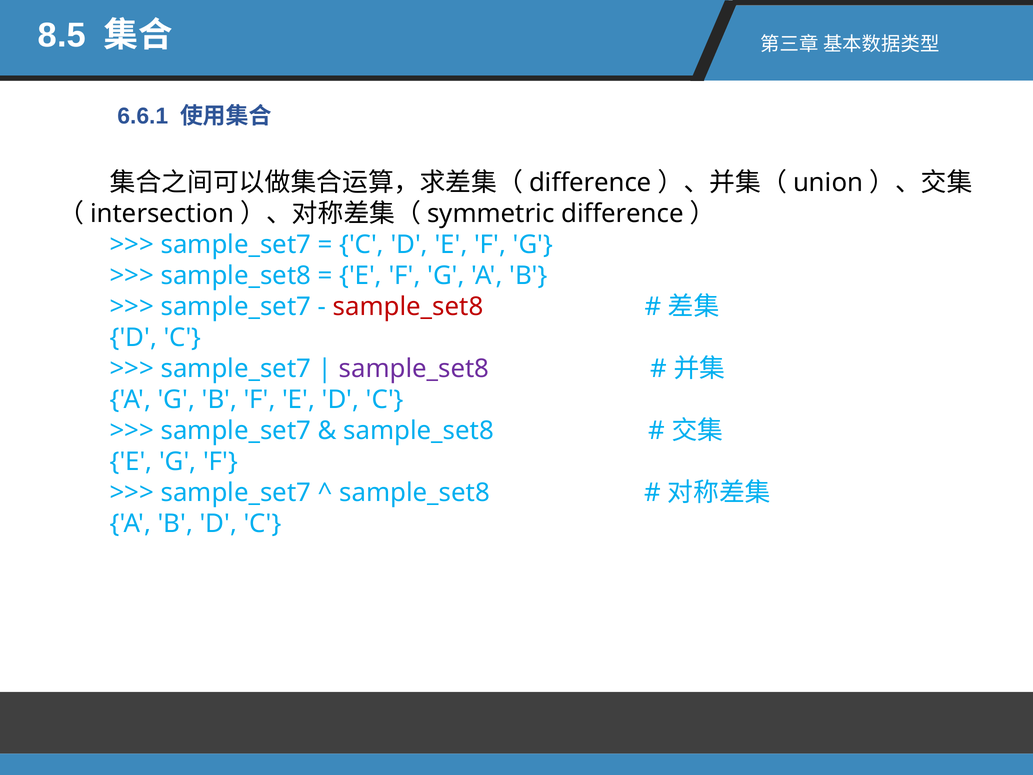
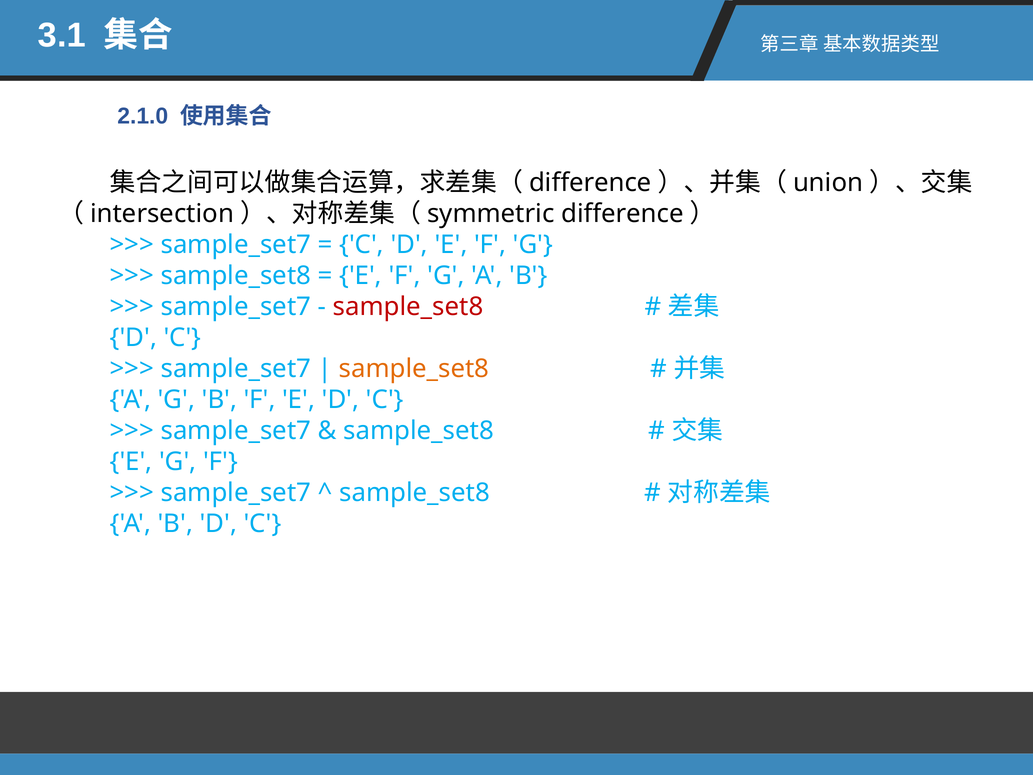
8.5: 8.5 -> 3.1 (62, 35)
6.6.1: 6.6.1 -> 2.1.0 (143, 116)
sample_set8 colour: purple -> orange (414, 369)
